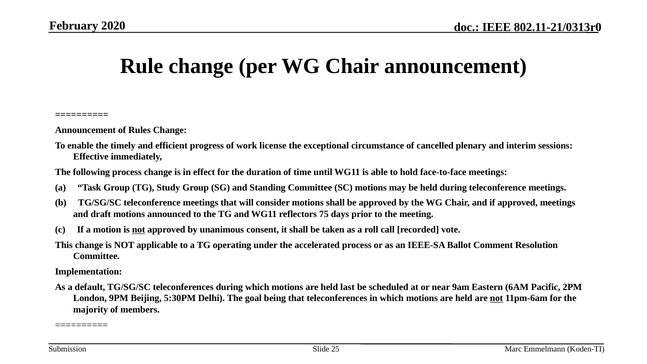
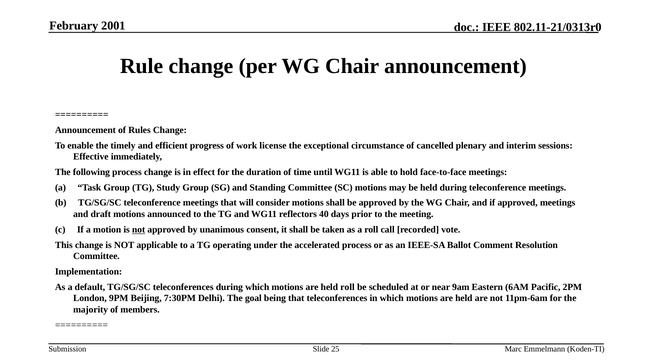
2020: 2020 -> 2001 (113, 26)
75: 75 -> 40 (324, 214)
held last: last -> roll (348, 287)
5:30PM: 5:30PM -> 7:30PM (180, 298)
not underline: present -> none (496, 298)
